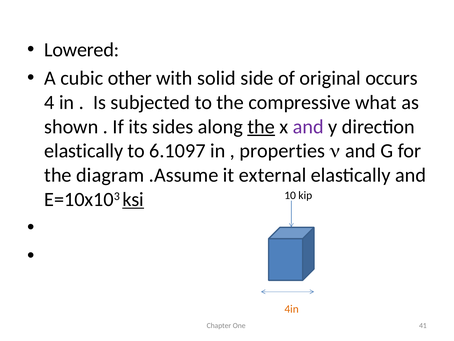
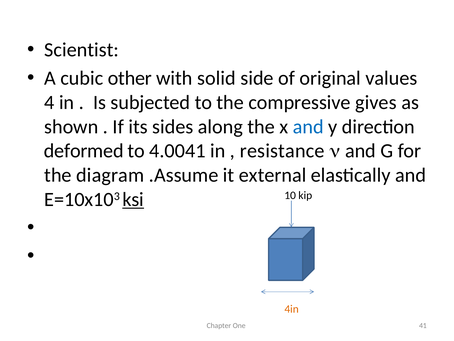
Lowered: Lowered -> Scientist (82, 50)
occurs: occurs -> values (391, 78)
what: what -> gives (376, 102)
the underline: present -> none (261, 127)
and colour: purple -> blue (308, 127)
elastically: elastically -> deformed (84, 151)
6.1097: 6.1097 -> 4.0041 (177, 151)
properties: properties -> resistance (282, 151)
